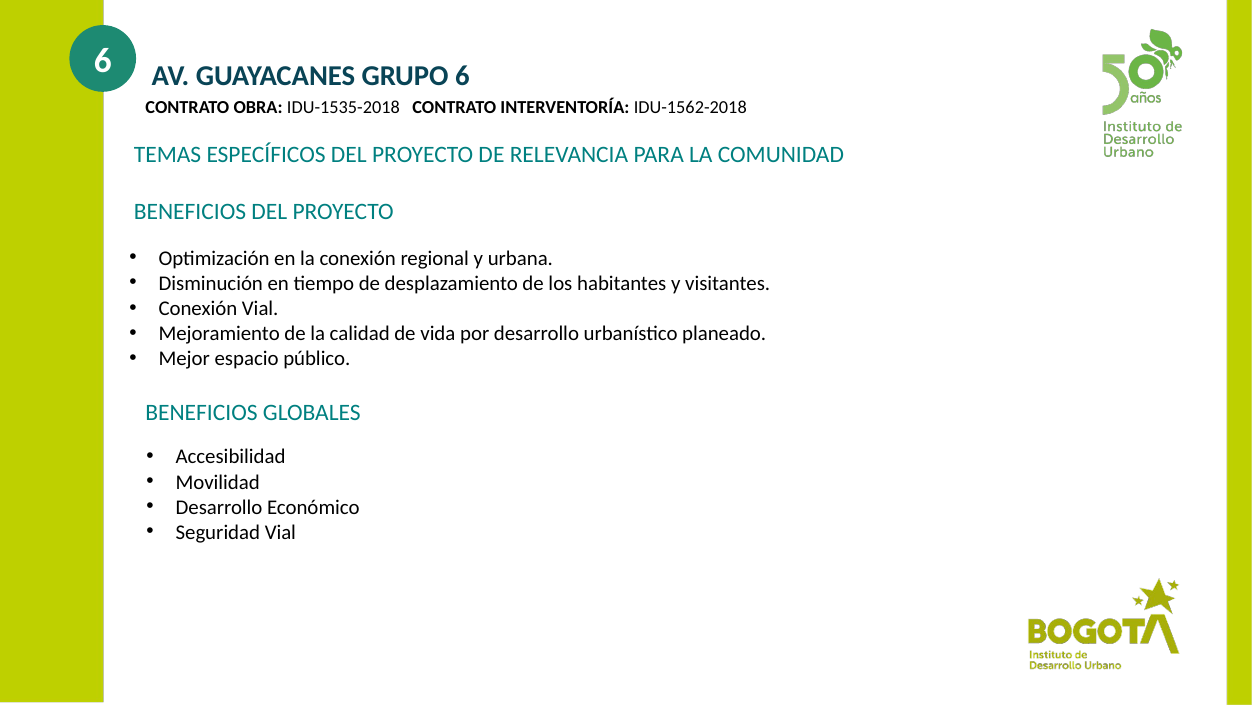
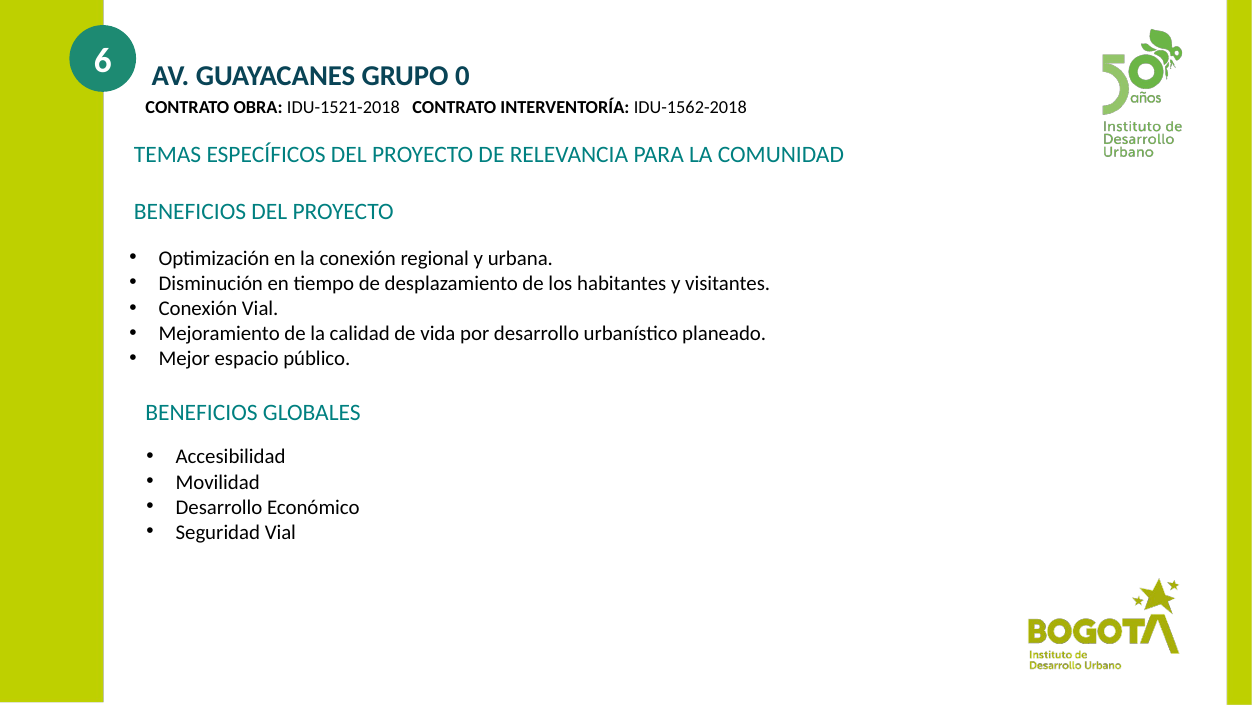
GRUPO 6: 6 -> 0 (462, 76)
IDU-1535-2018: IDU-1535-2018 -> IDU-1521-2018 (343, 108)
